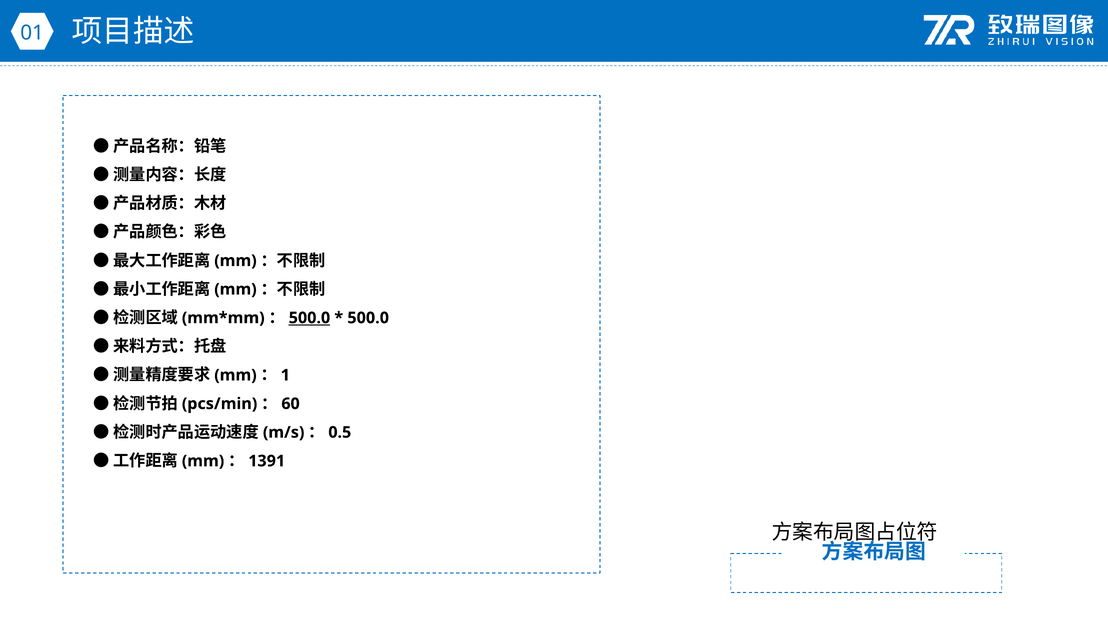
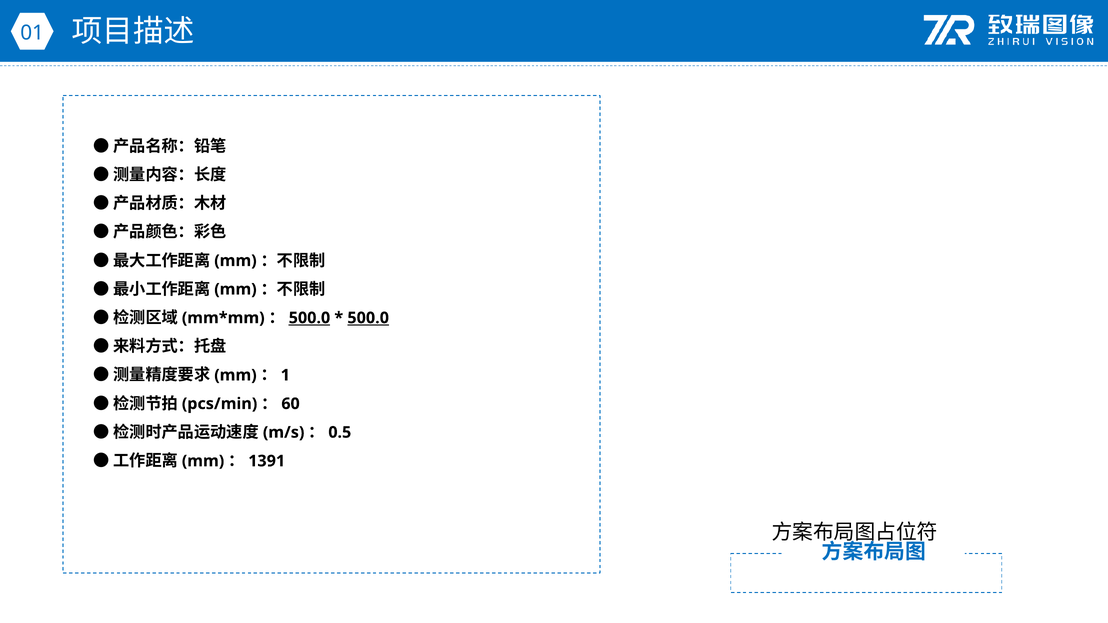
500.0 underline: none -> present (368, 318)
